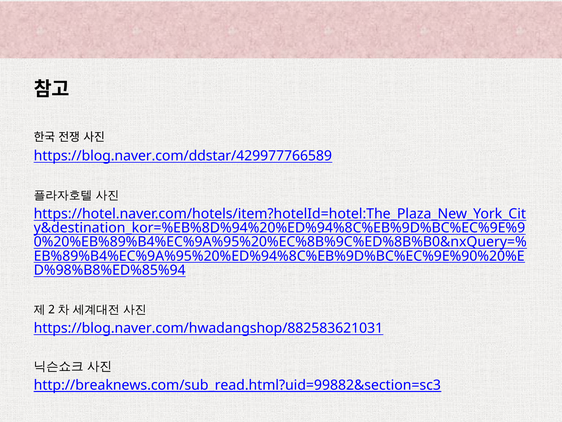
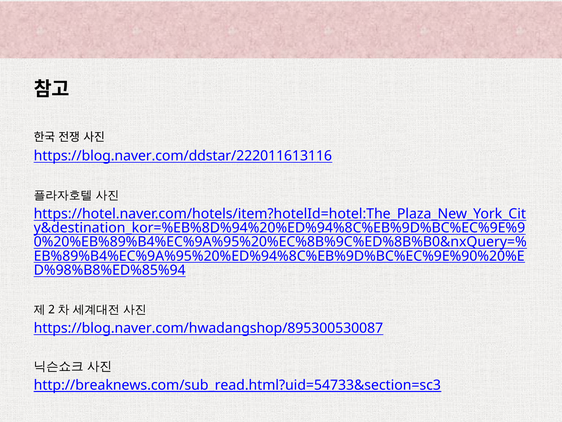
https://blog.naver.com/ddstar/429977766589: https://blog.naver.com/ddstar/429977766589 -> https://blog.naver.com/ddstar/222011613116 (183, 156)
https://blog.naver.com/hwadangshop/882583621031: https://blog.naver.com/hwadangshop/882583621031 -> https://blog.naver.com/hwadangshop/895300530087 (208, 328)
http://breaknews.com/sub_read.html?uid=99882&section=sc3: http://breaknews.com/sub_read.html?uid=99882&section=sc3 -> http://breaknews.com/sub_read.html?uid=54733&section=sc3 (237, 385)
